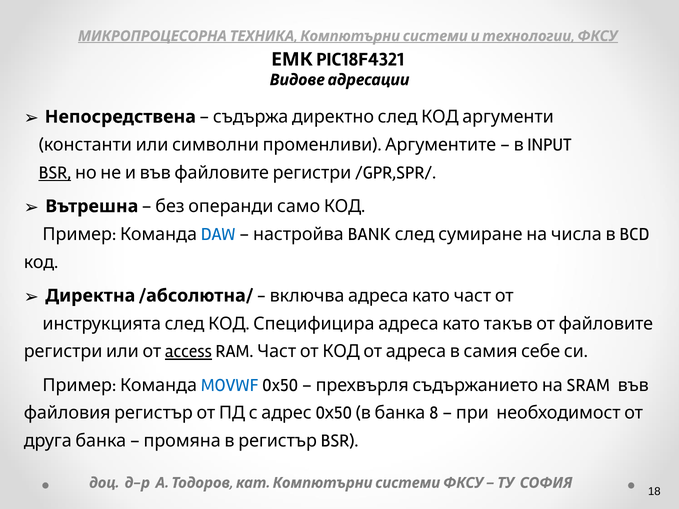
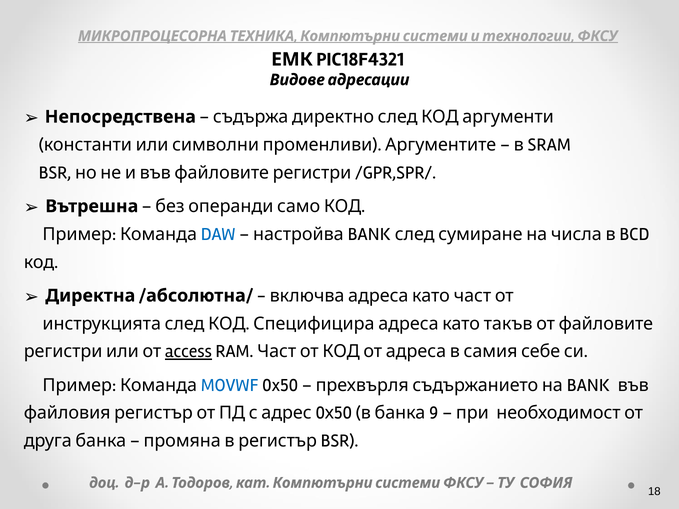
INPUT: INPUT -> SRAM (549, 145)
BSR underline: present -> none (55, 173)
SRAM: SRAM -> BANK (588, 385)
8: 8 -> 9 (434, 413)
